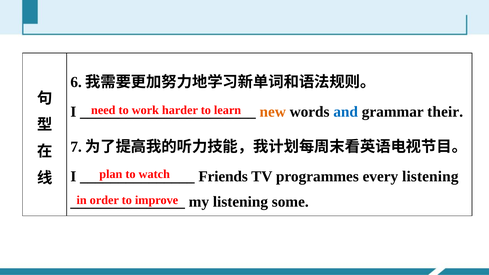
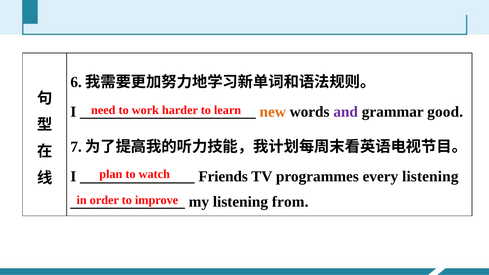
and colour: blue -> purple (346, 112)
their: their -> good (445, 112)
some: some -> from (290, 202)
